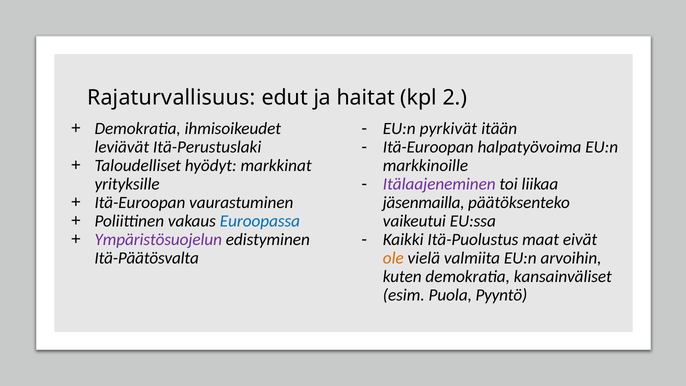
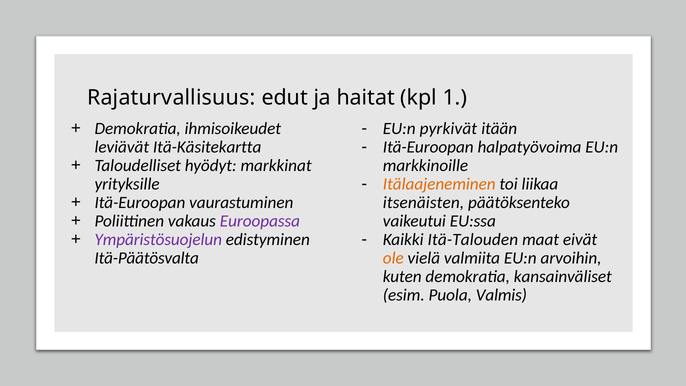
2: 2 -> 1 (455, 98)
Itä-Perustuslaki: Itä-Perustuslaki -> Itä-Käsitekartta (207, 147)
Itälaajeneminen colour: purple -> orange (439, 184)
jäsenmailla: jäsenmailla -> itsenäisten (424, 203)
Euroopassa colour: blue -> purple (260, 221)
Itä-Puolustus: Itä-Puolustus -> Itä-Talouden (473, 240)
Pyyntö: Pyyntö -> Valmis (501, 295)
